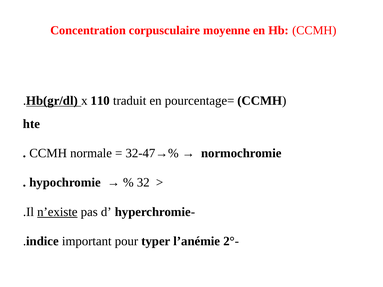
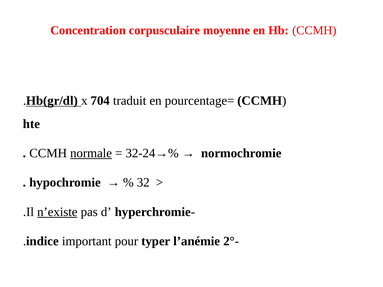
110: 110 -> 704 (100, 101)
normale underline: none -> present (91, 153)
32-47→%: 32-47→% -> 32-24→% (152, 153)
